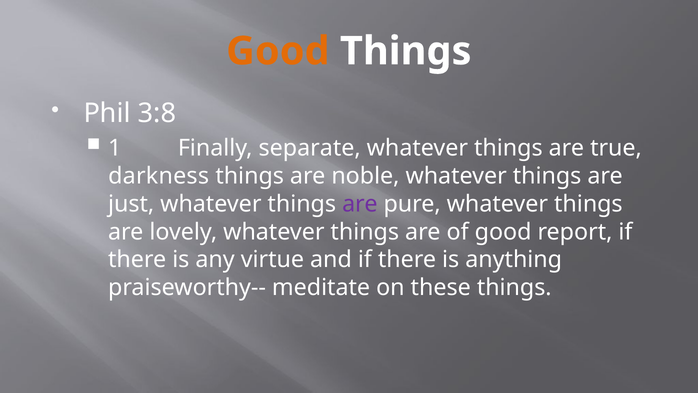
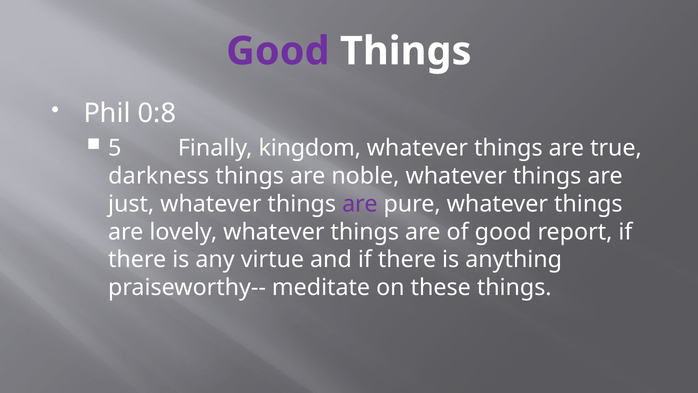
Good colour: orange -> purple (278, 51)
3:8: 3:8 -> 0:8 (157, 113)
1: 1 -> 5 (115, 148)
separate: separate -> kingdom (310, 148)
